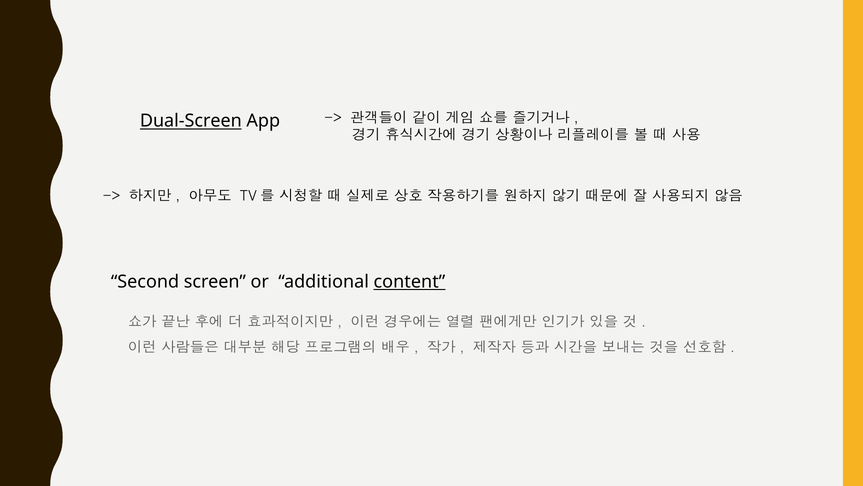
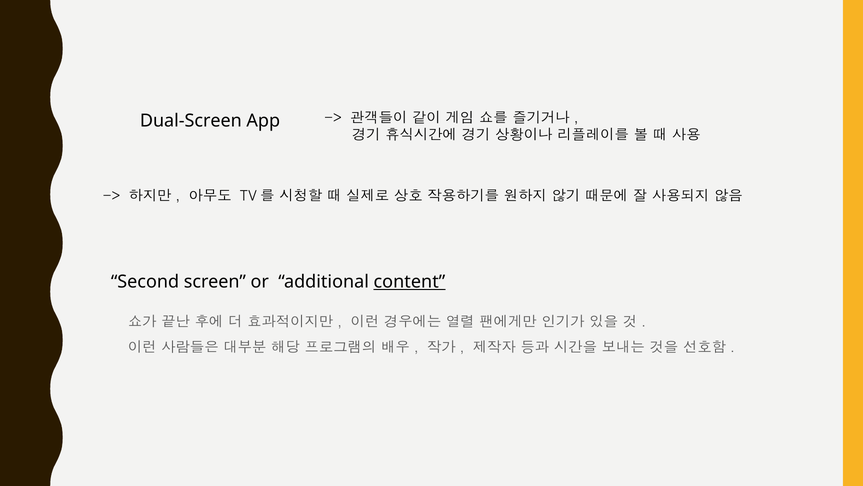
Dual-Screen underline: present -> none (191, 121)
